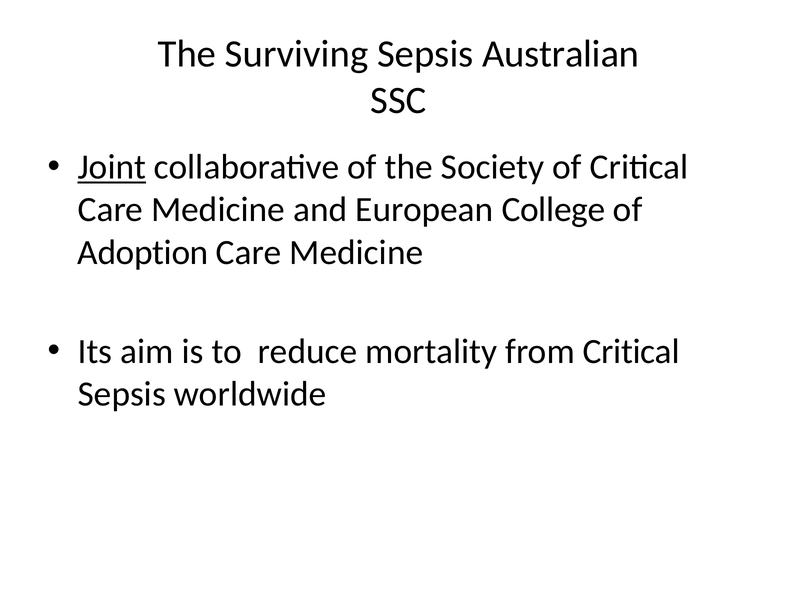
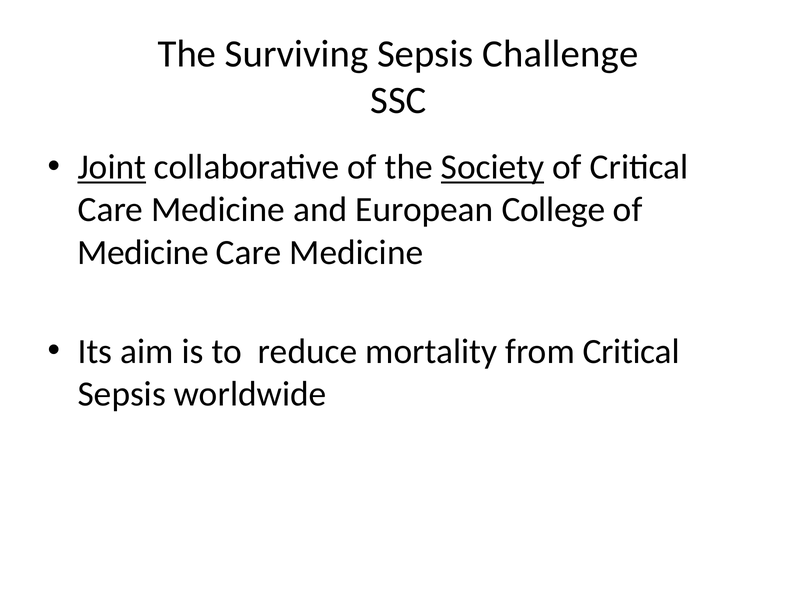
Australian: Australian -> Challenge (560, 54)
Society underline: none -> present (493, 167)
Adoption: Adoption -> Medicine (143, 252)
